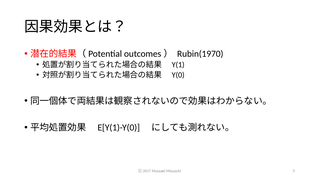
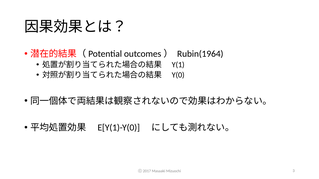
Rubin(1970: Rubin(1970 -> Rubin(1964 (200, 54)
